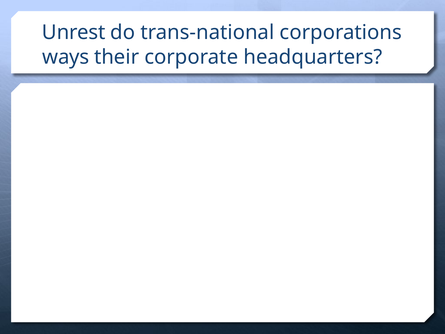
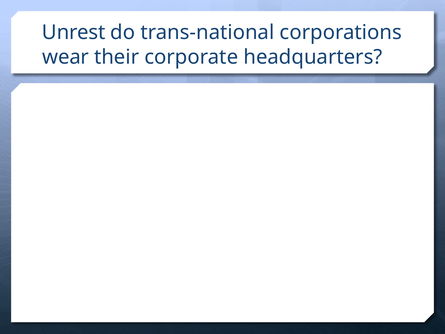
ways: ways -> wear (66, 57)
